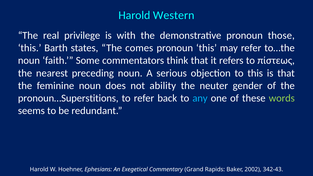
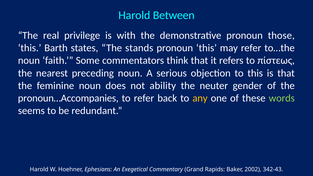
Western: Western -> Between (174, 15)
comes: comes -> stands (139, 48)
pronoun…Superstitions: pronoun…Superstitions -> pronoun…Accompanies (68, 98)
any colour: light blue -> yellow (200, 98)
